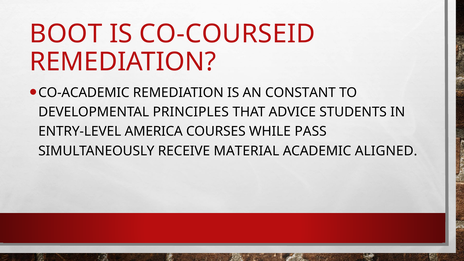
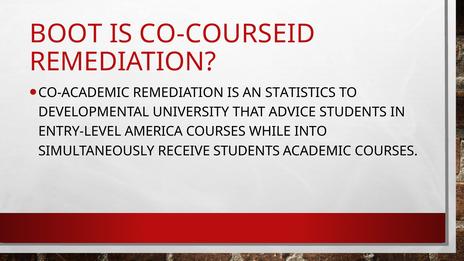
CONSTANT: CONSTANT -> STATISTICS (300, 93)
PRINCIPLES: PRINCIPLES -> UNIVERSITY (191, 112)
PASS: PASS -> INTO (311, 131)
RECEIVE MATERIAL: MATERIAL -> STUDENTS (247, 151)
ACADEMIC ALIGNED: ALIGNED -> COURSES (386, 151)
